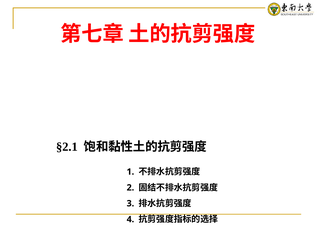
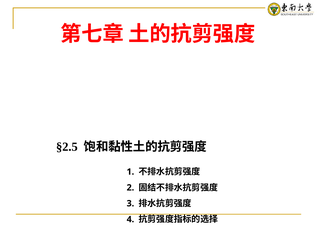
§2.1: §2.1 -> §2.5 (67, 147)
